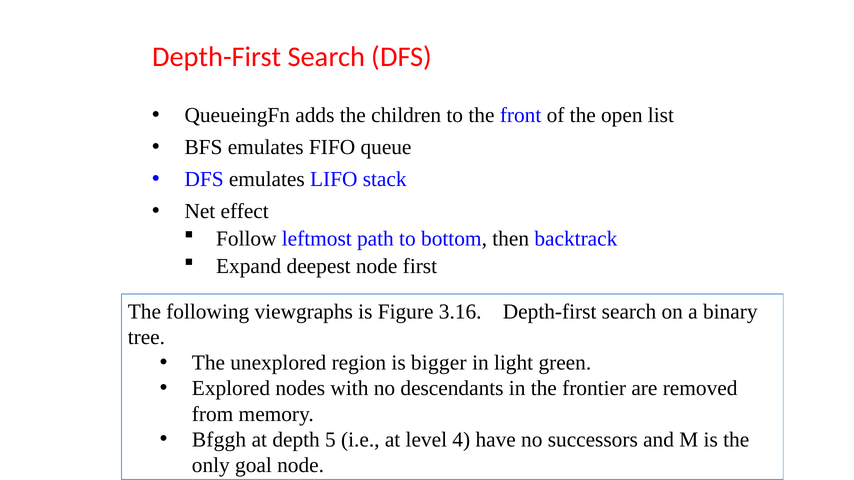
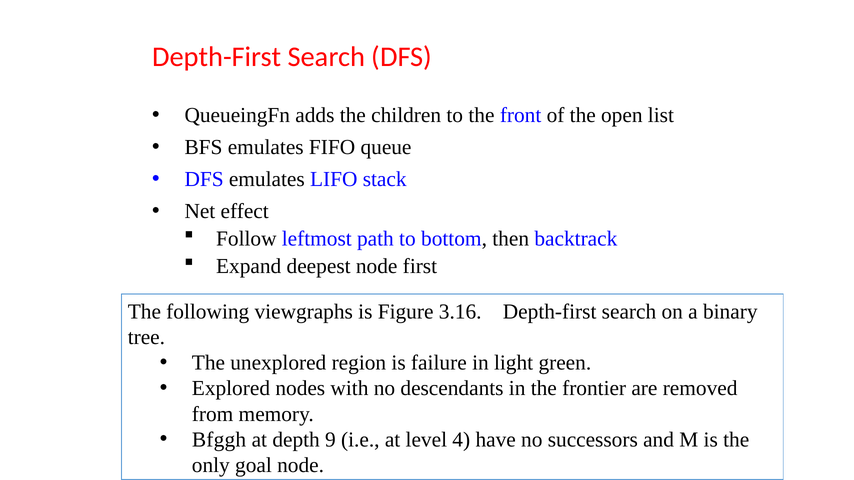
bigger: bigger -> failure (439, 363)
5: 5 -> 9 (330, 440)
